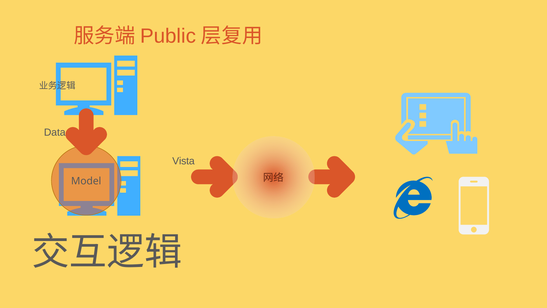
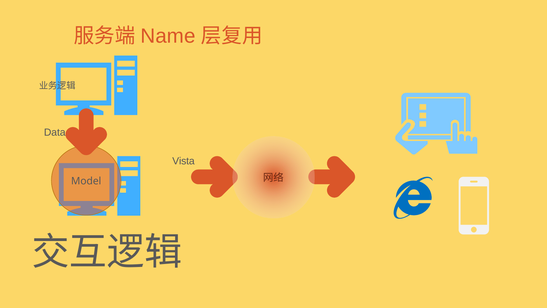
Public: Public -> Name (168, 36)
